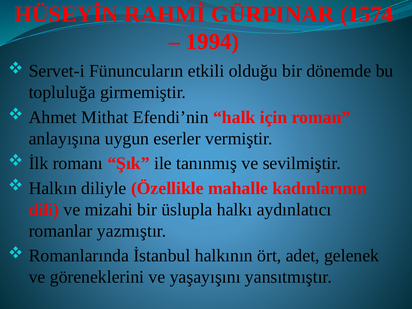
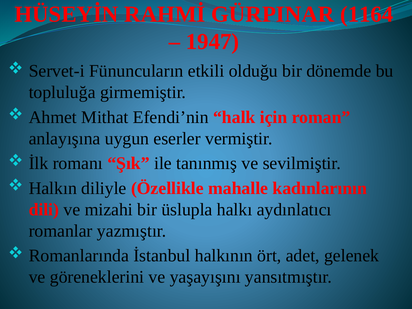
1574: 1574 -> 1164 (367, 14)
1994: 1994 -> 1947 (212, 42)
